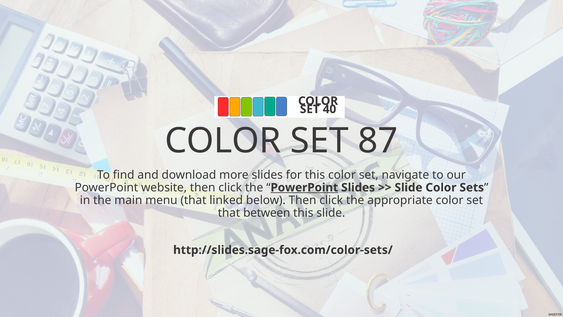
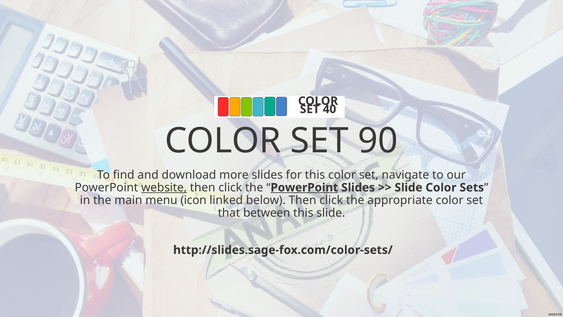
87: 87 -> 90 (378, 141)
website underline: none -> present (164, 187)
menu that: that -> icon (194, 200)
